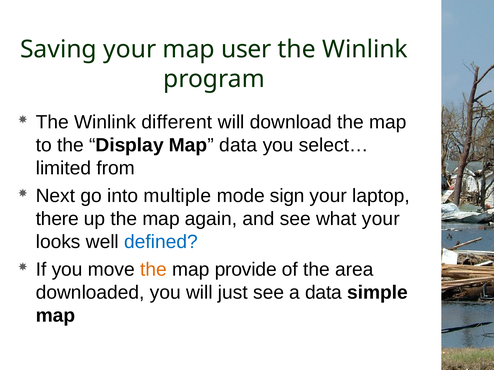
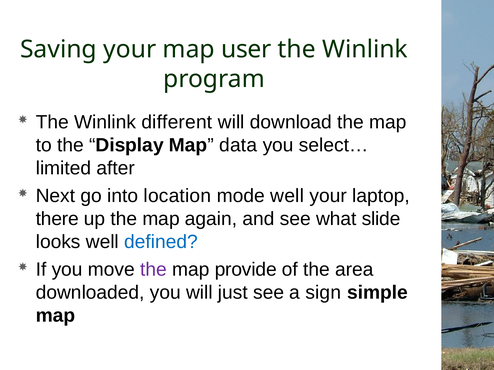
from: from -> after (116, 169)
multiple: multiple -> location (177, 196)
mode sign: sign -> well (287, 196)
what your: your -> slide (381, 219)
the colour: orange -> purple (153, 270)
a data: data -> sign (323, 293)
